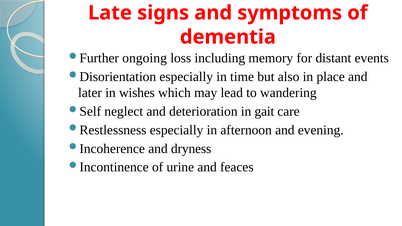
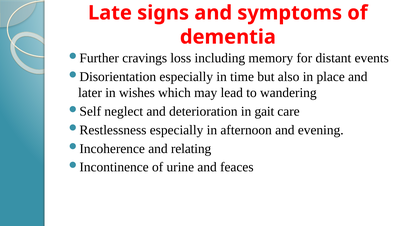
ongoing: ongoing -> cravings (145, 58)
dryness: dryness -> relating (191, 149)
